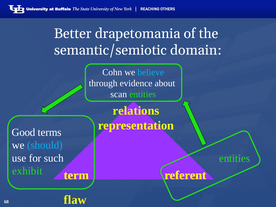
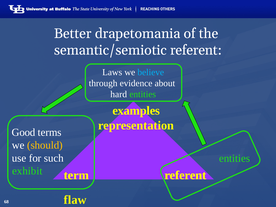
semantic/semiotic domain: domain -> referent (196, 50)
Cohn: Cohn -> Laws (112, 72)
scan: scan -> hard (119, 94)
relations: relations -> examples (136, 111)
should colour: light blue -> yellow (45, 145)
